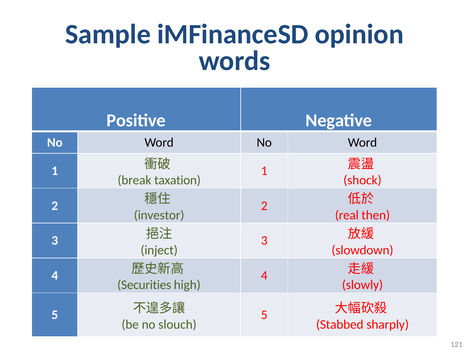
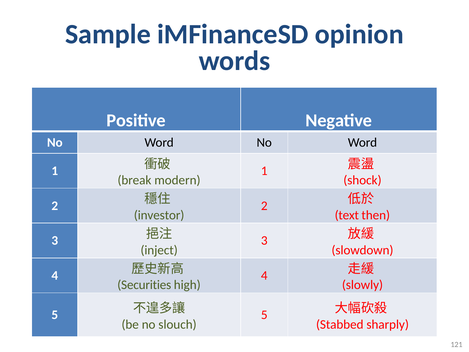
taxation: taxation -> modern (177, 180)
real: real -> text (347, 215)
